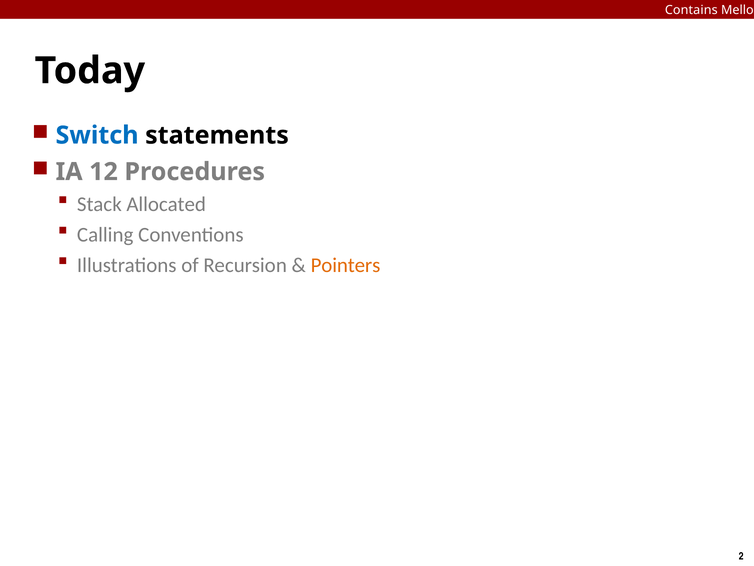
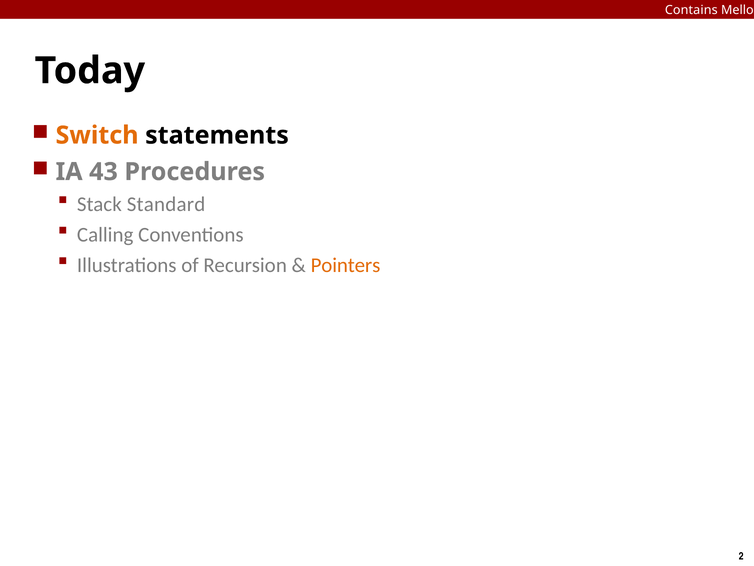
Switch colour: blue -> orange (97, 135)
12: 12 -> 43 (104, 172)
Allocated: Allocated -> Standard (166, 204)
